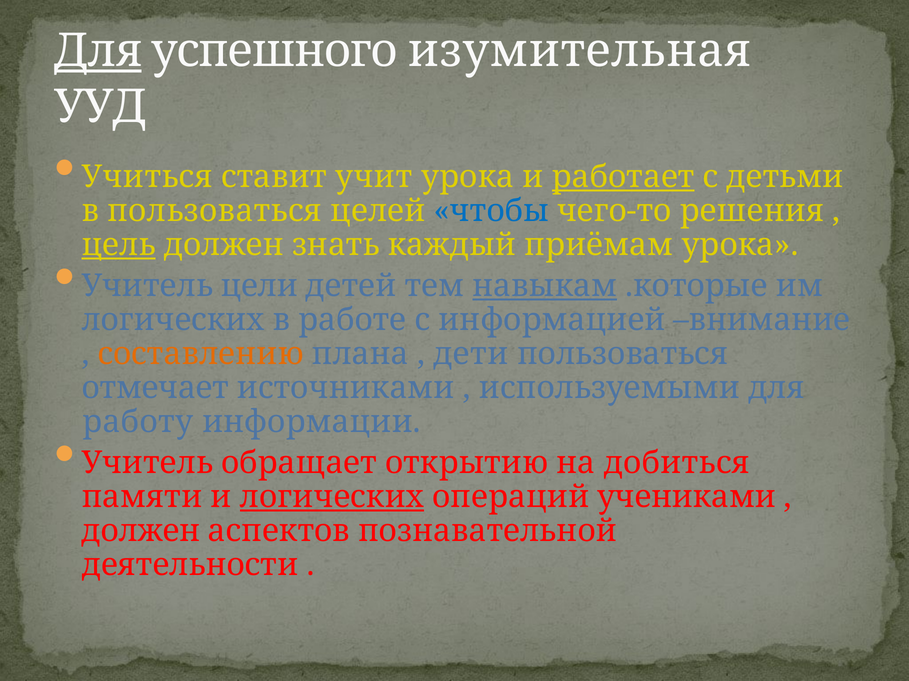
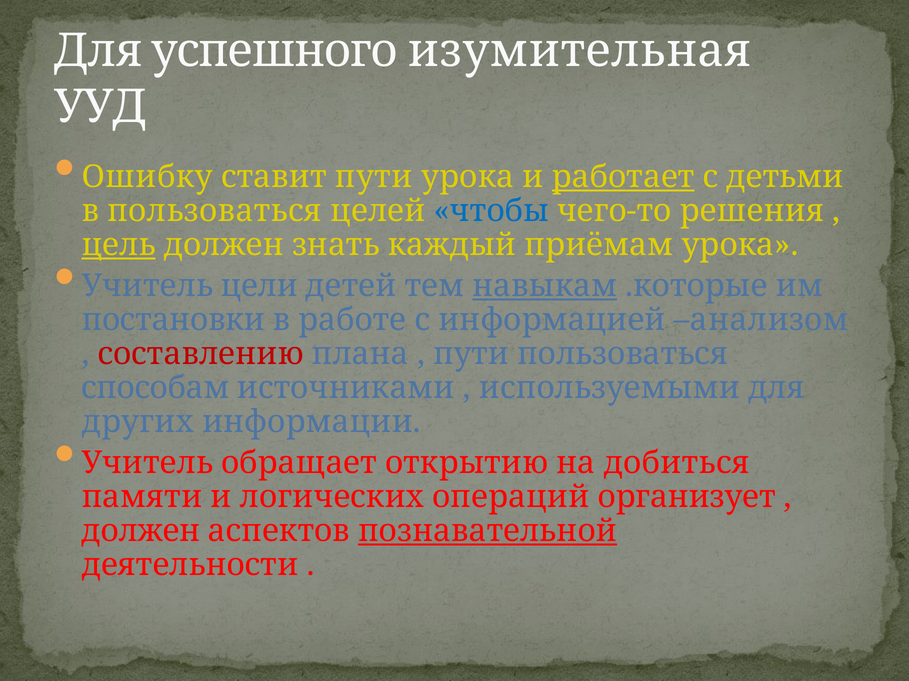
Для underline: present -> none (98, 51)
Учиться: Учиться -> Ошибку (147, 177)
ставит учит: учит -> пути (374, 177)
логических: логических -> постановки (173, 320)
внимание: внимание -> анализом (761, 320)
составлению colour: orange -> red (201, 354)
дети: дети -> пути (471, 354)
отмечает: отмечает -> способам (155, 388)
работу: работу -> других (138, 422)
логических underline: present -> none (332, 497)
учениками: учениками -> организует (687, 497)
познавательной underline: none -> present (488, 531)
